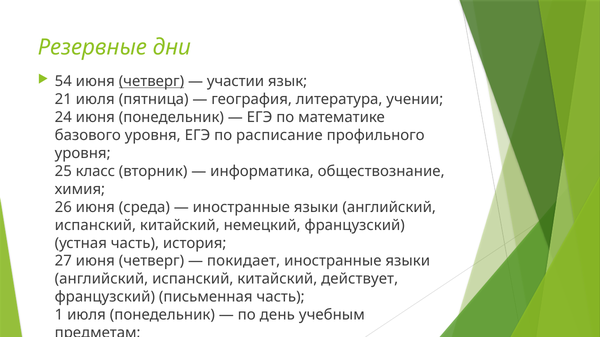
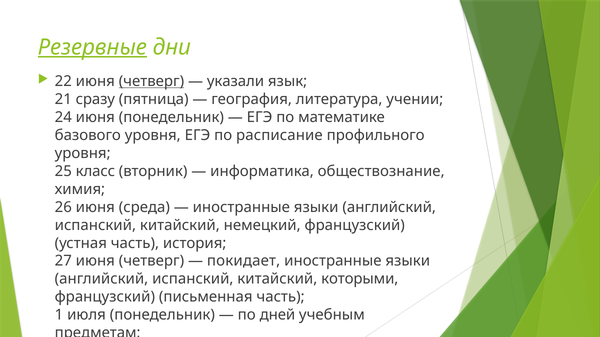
Резервные underline: none -> present (92, 47)
54: 54 -> 22 (63, 81)
участии: участии -> указали (236, 81)
21 июля: июля -> сразу (95, 99)
действует: действует -> которыми (360, 279)
день: день -> дней (277, 315)
